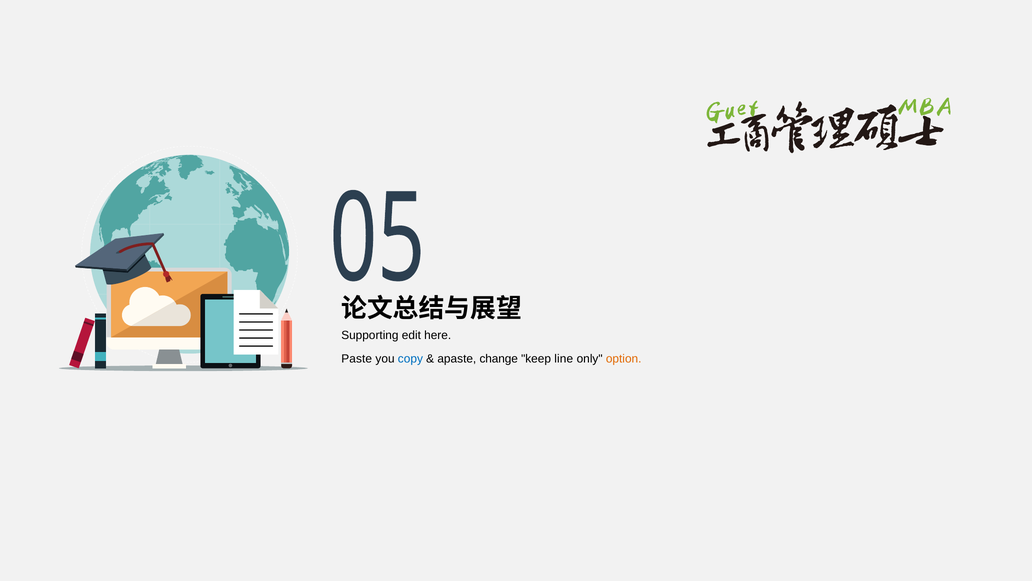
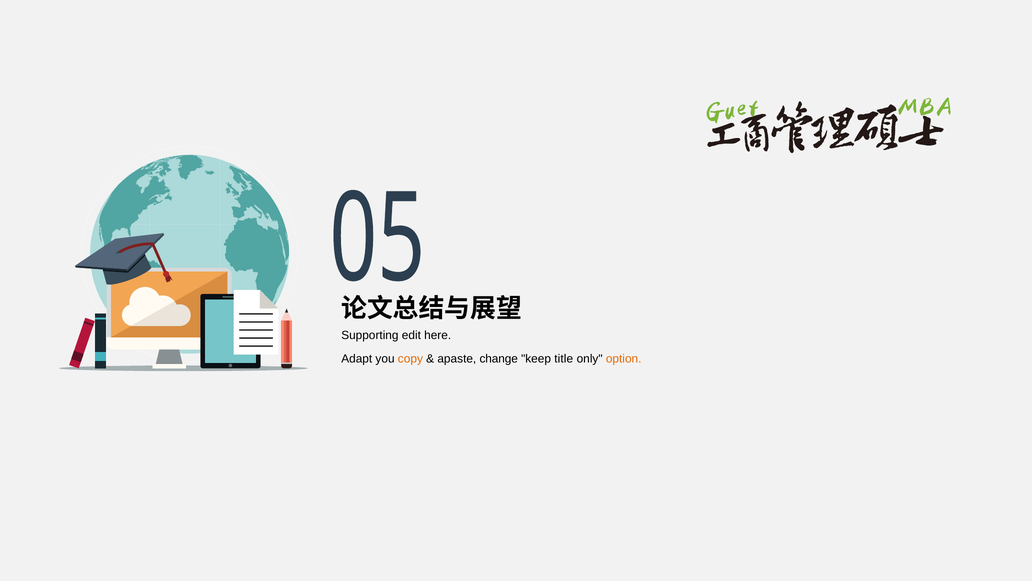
Paste: Paste -> Adapt (357, 358)
copy colour: blue -> orange (410, 358)
line: line -> title (564, 358)
